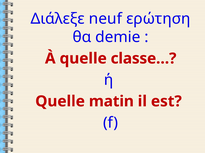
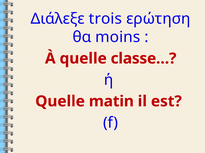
neuf: neuf -> trois (105, 19)
demie: demie -> moins (118, 37)
